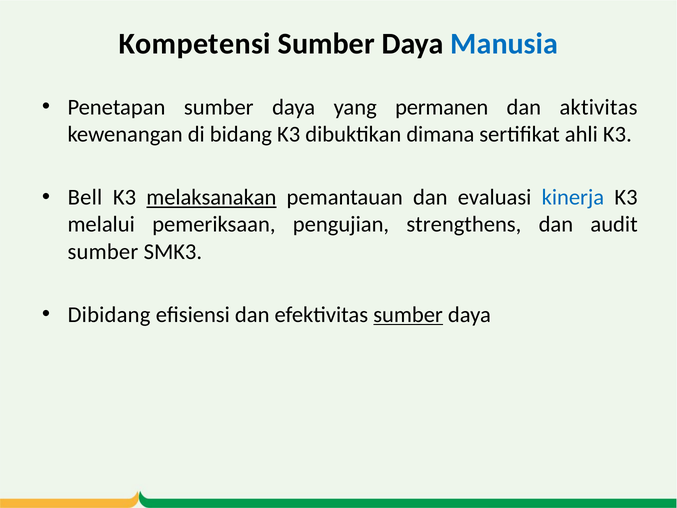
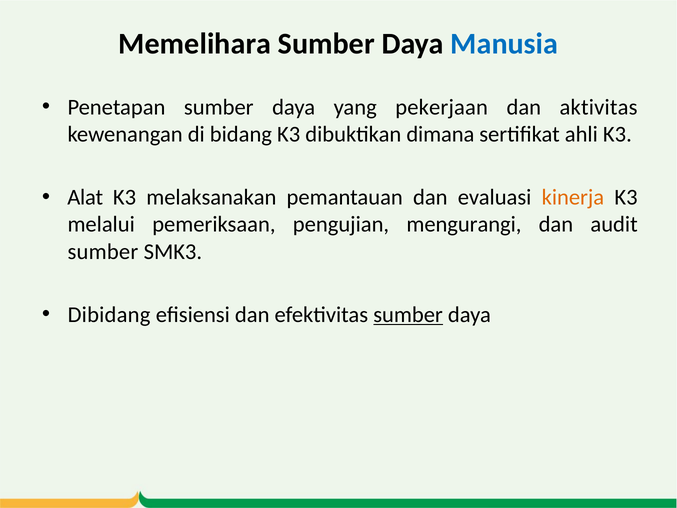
Kompetensi: Kompetensi -> Memelihara (195, 44)
permanen: permanen -> pekerjaan (442, 107)
Bell: Bell -> Alat (85, 197)
melaksanakan underline: present -> none (211, 197)
kinerja colour: blue -> orange (573, 197)
strengthens: strengthens -> mengurangi (464, 224)
